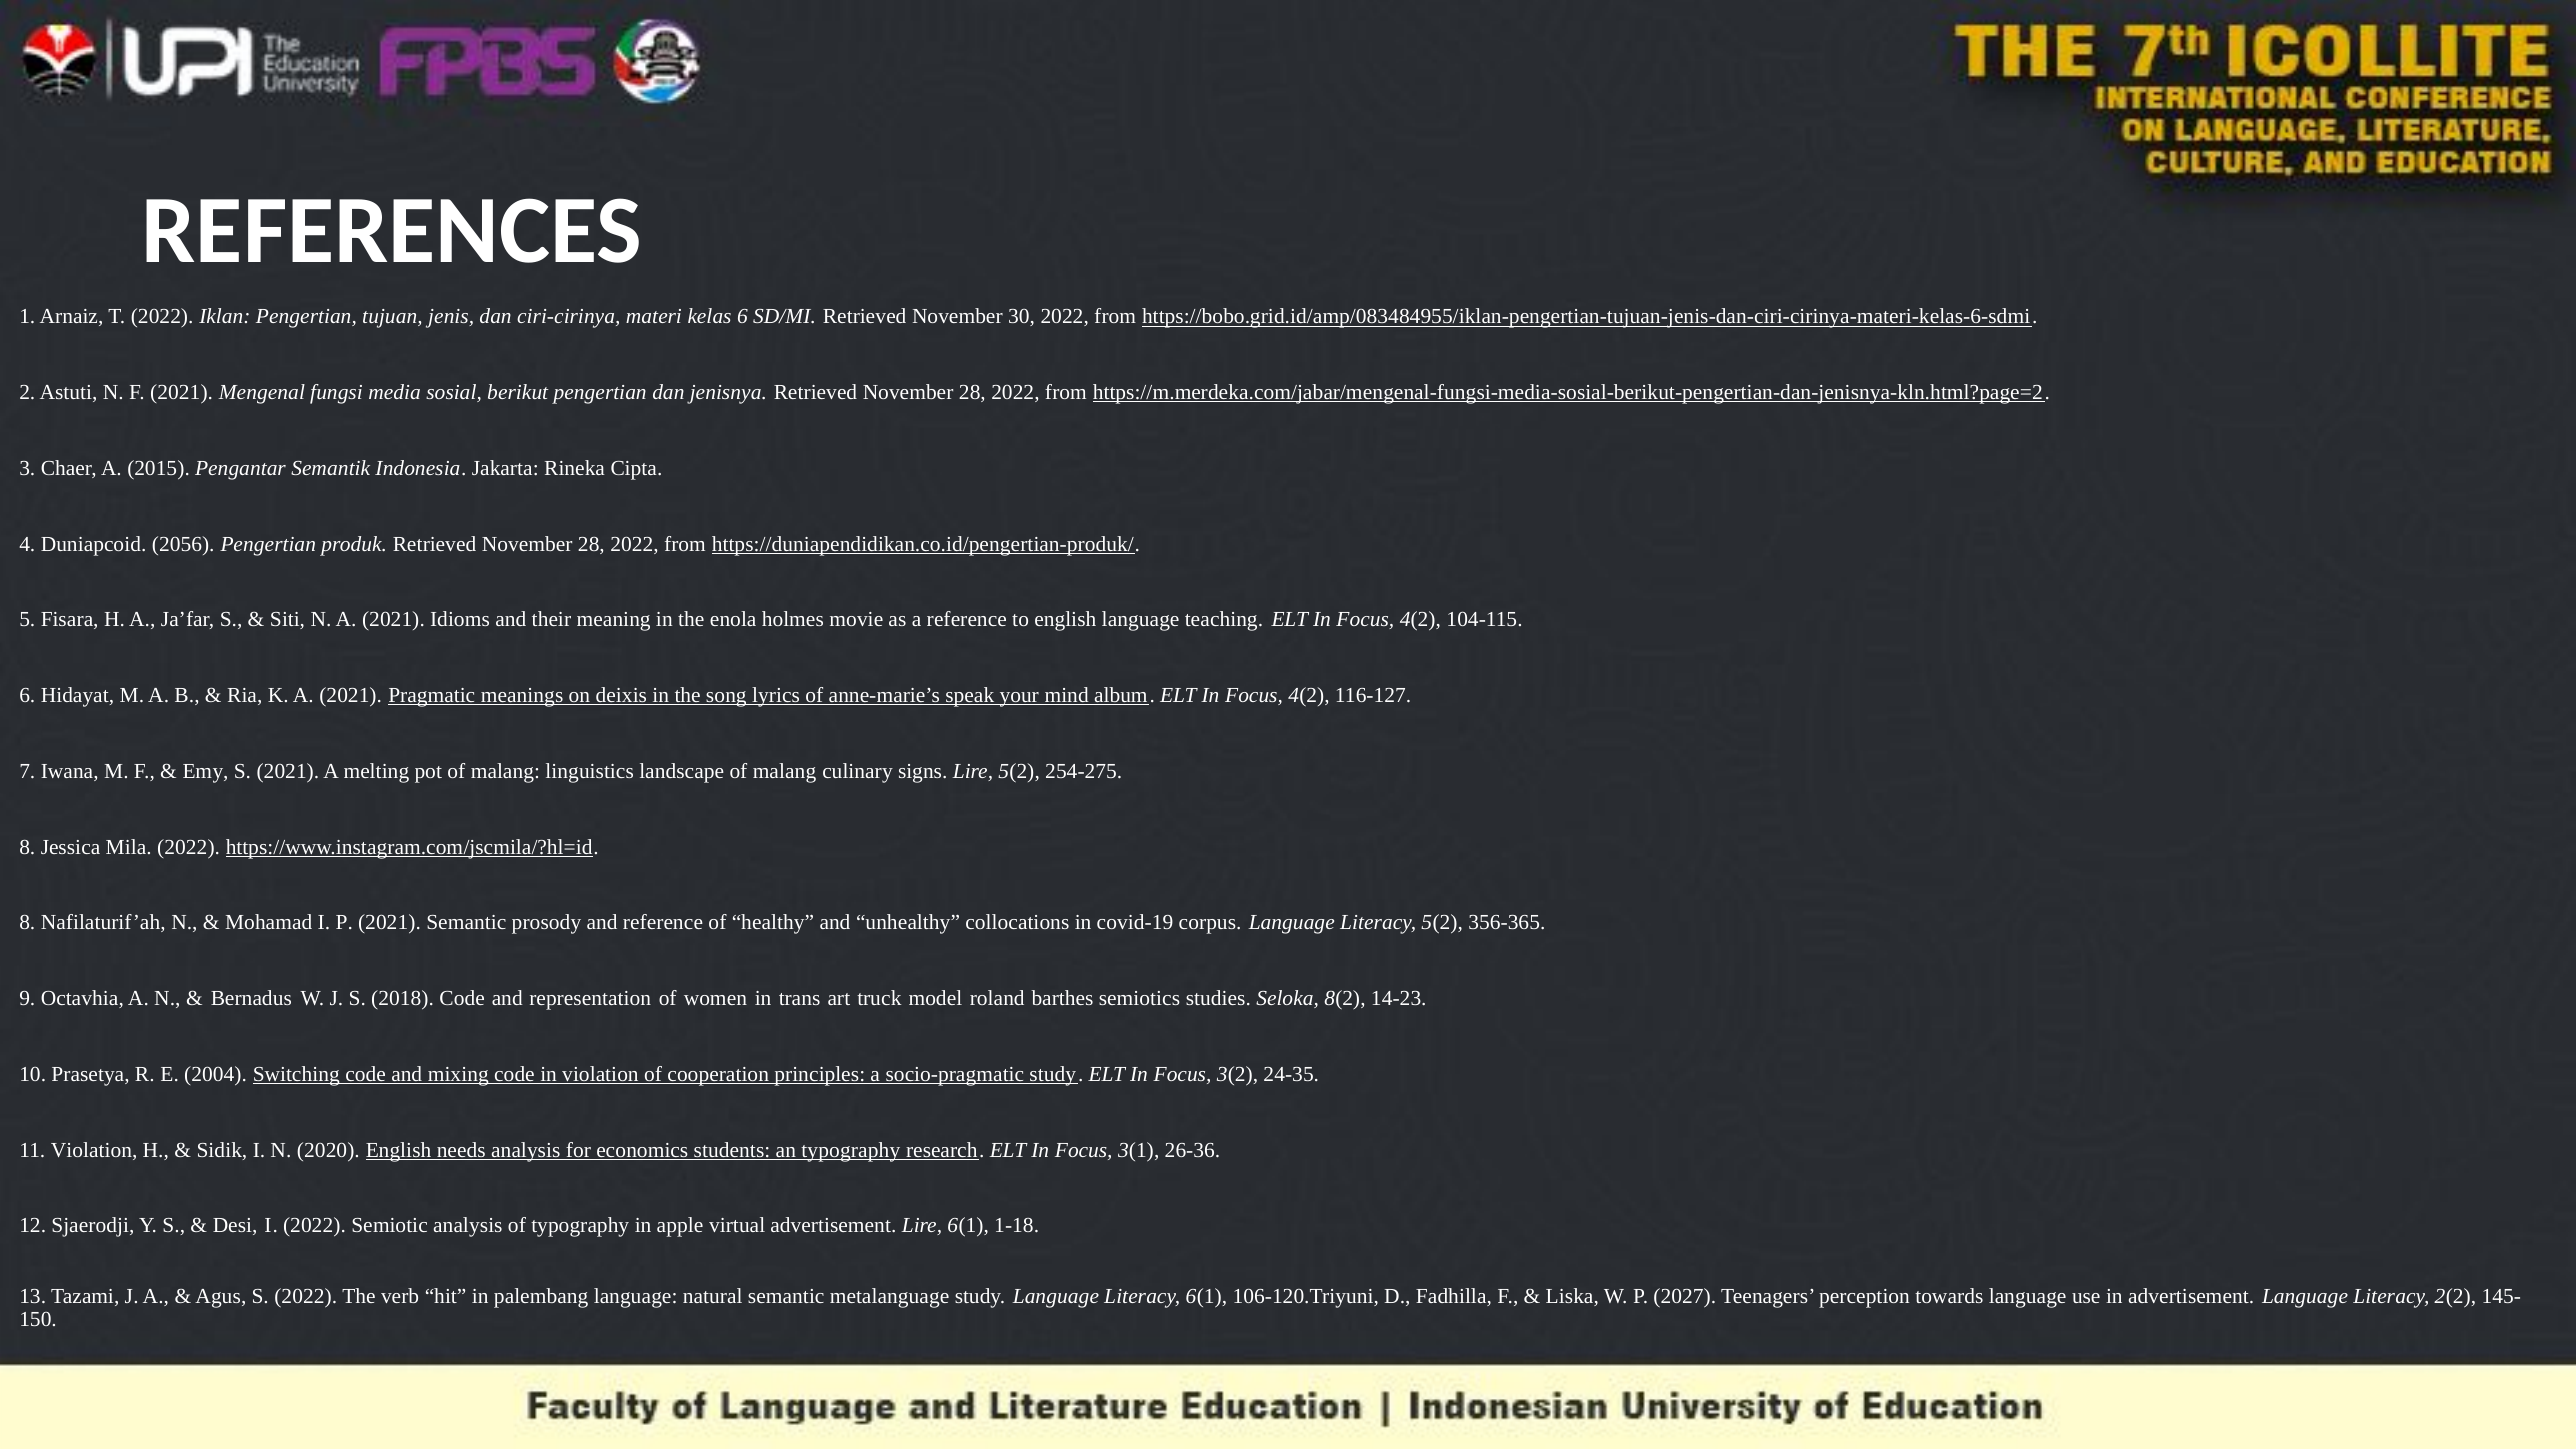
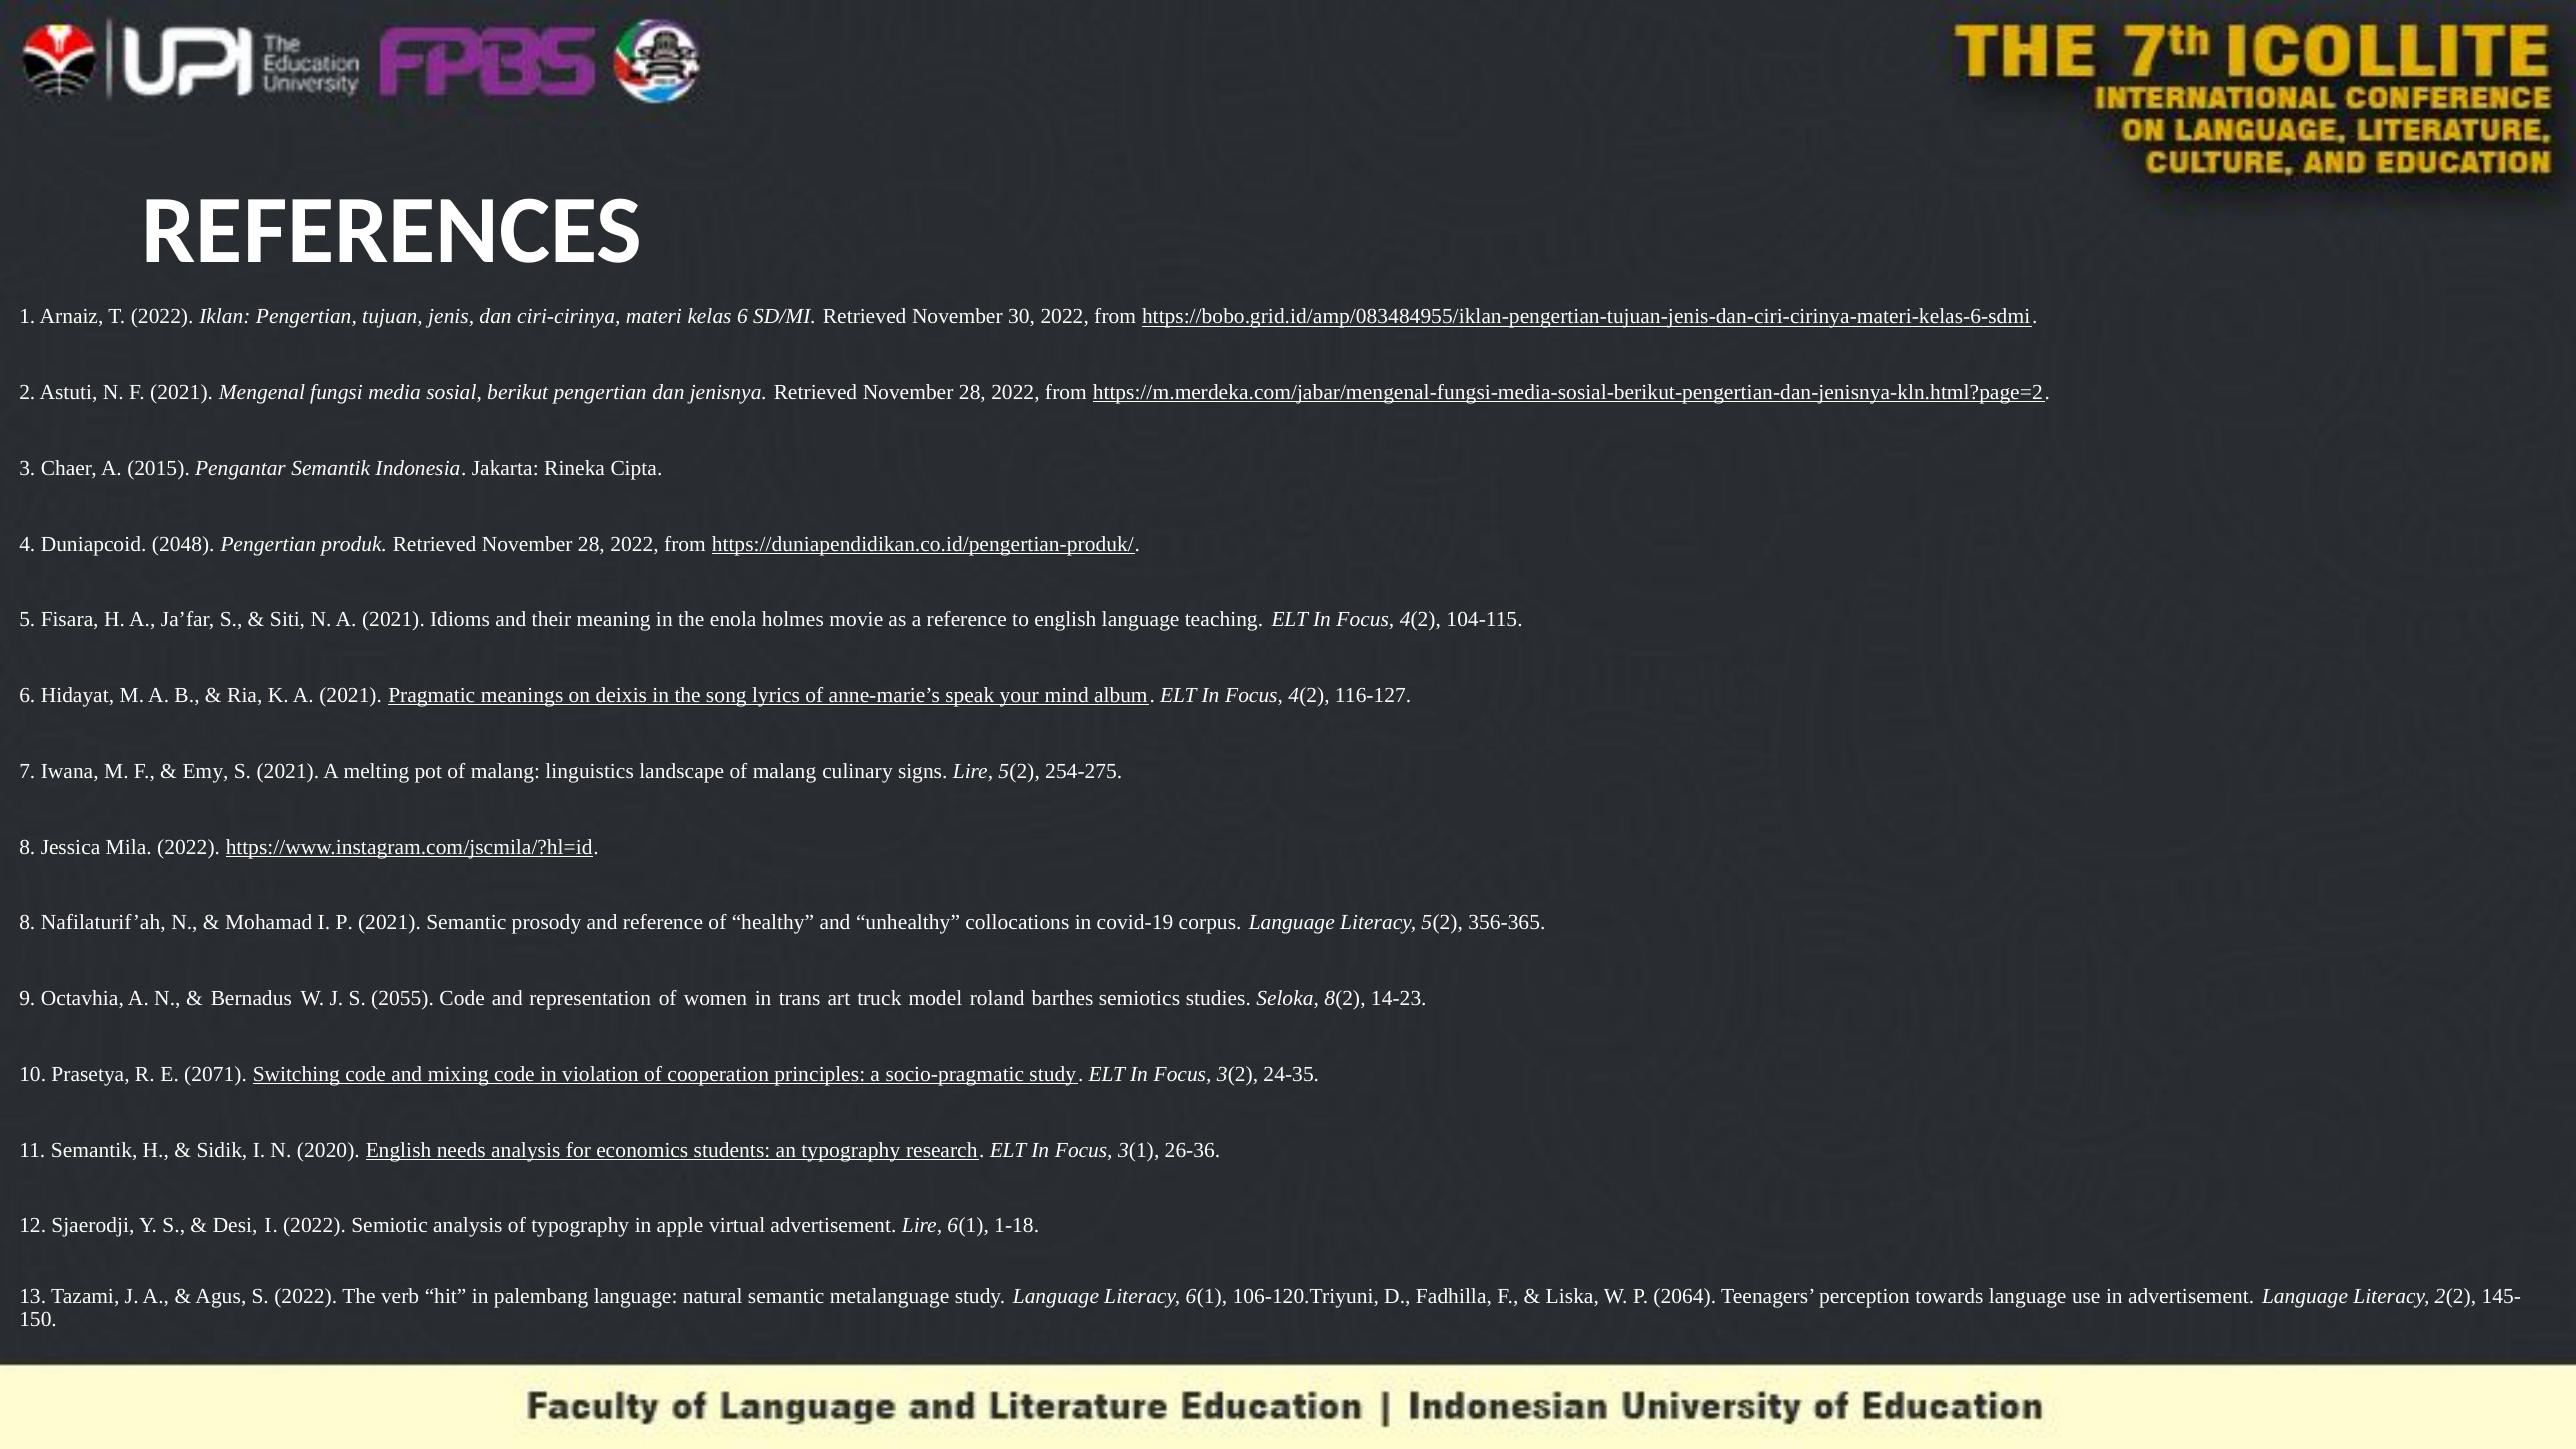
2056: 2056 -> 2048 (183, 544)
2018: 2018 -> 2055 (403, 998)
2004: 2004 -> 2071 (216, 1074)
11 Violation: Violation -> Semantik (94, 1150)
2027: 2027 -> 2064 (1685, 1297)
